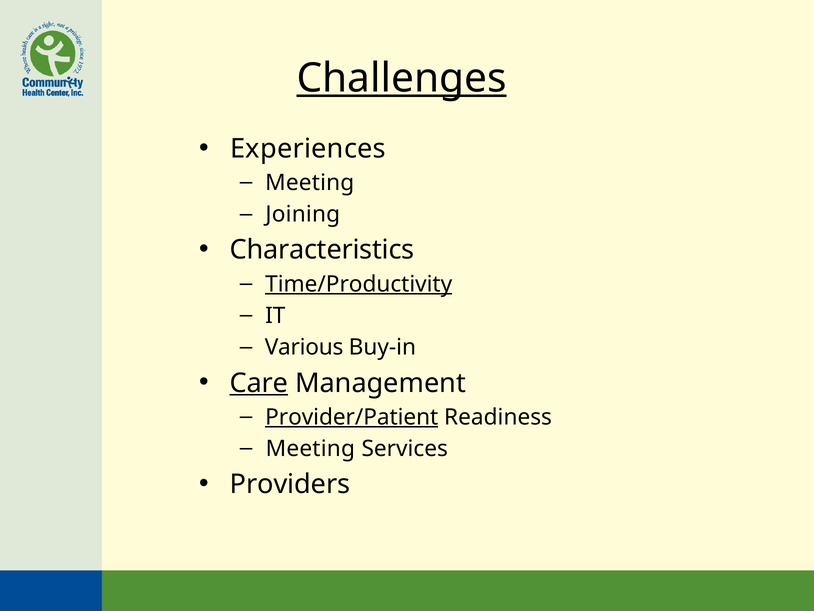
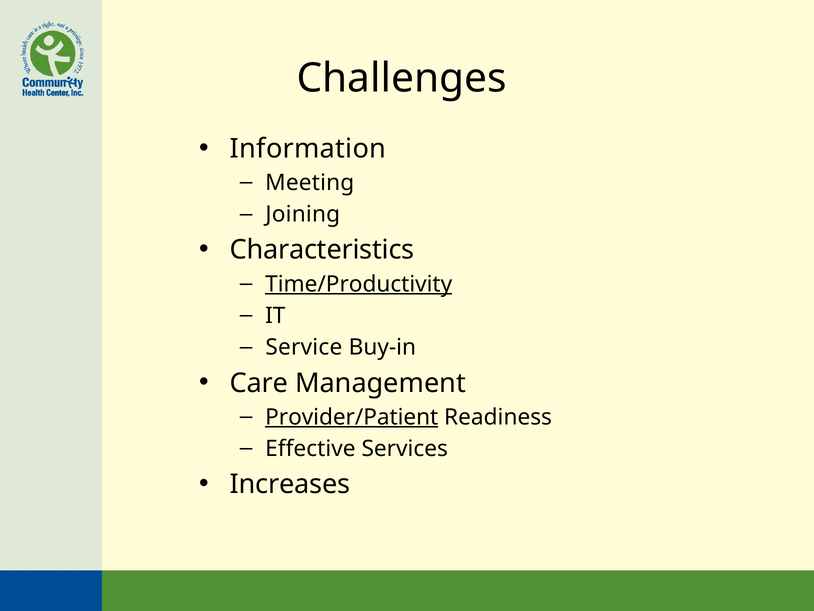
Challenges underline: present -> none (402, 78)
Experiences: Experiences -> Information (308, 148)
Various: Various -> Service (304, 347)
Care underline: present -> none (259, 383)
Meeting: Meeting -> Effective (310, 448)
Providers: Providers -> Increases (290, 484)
